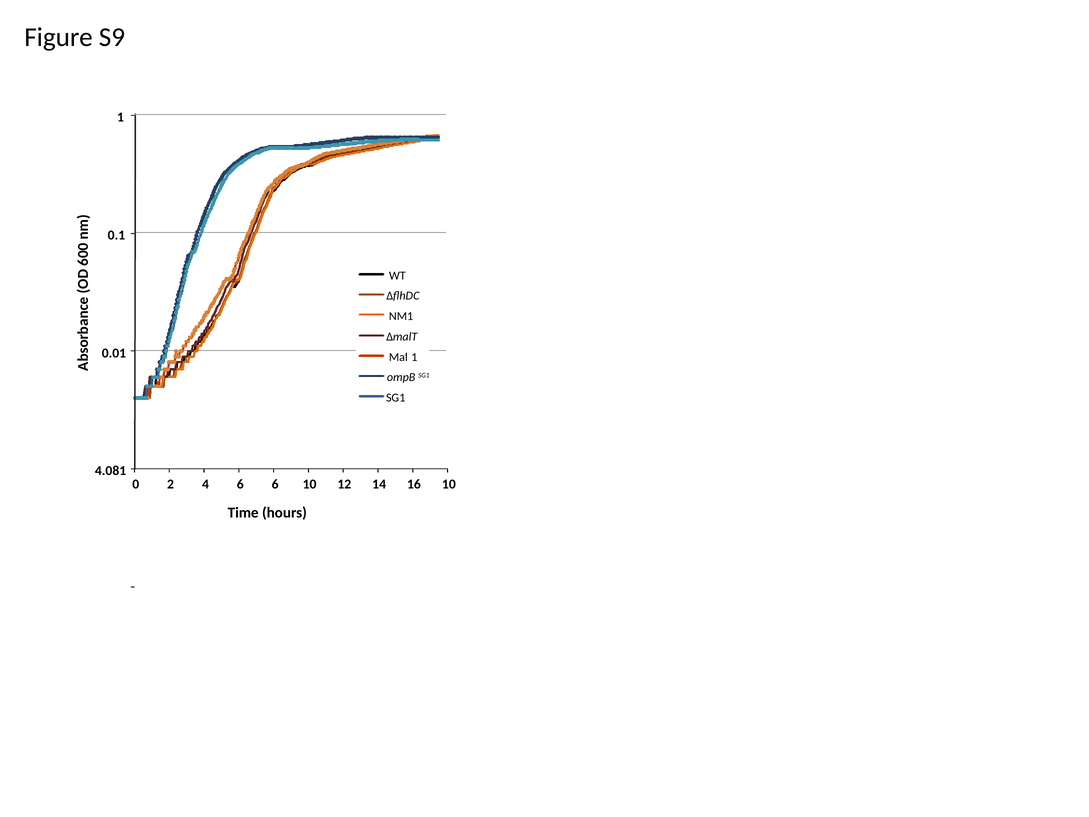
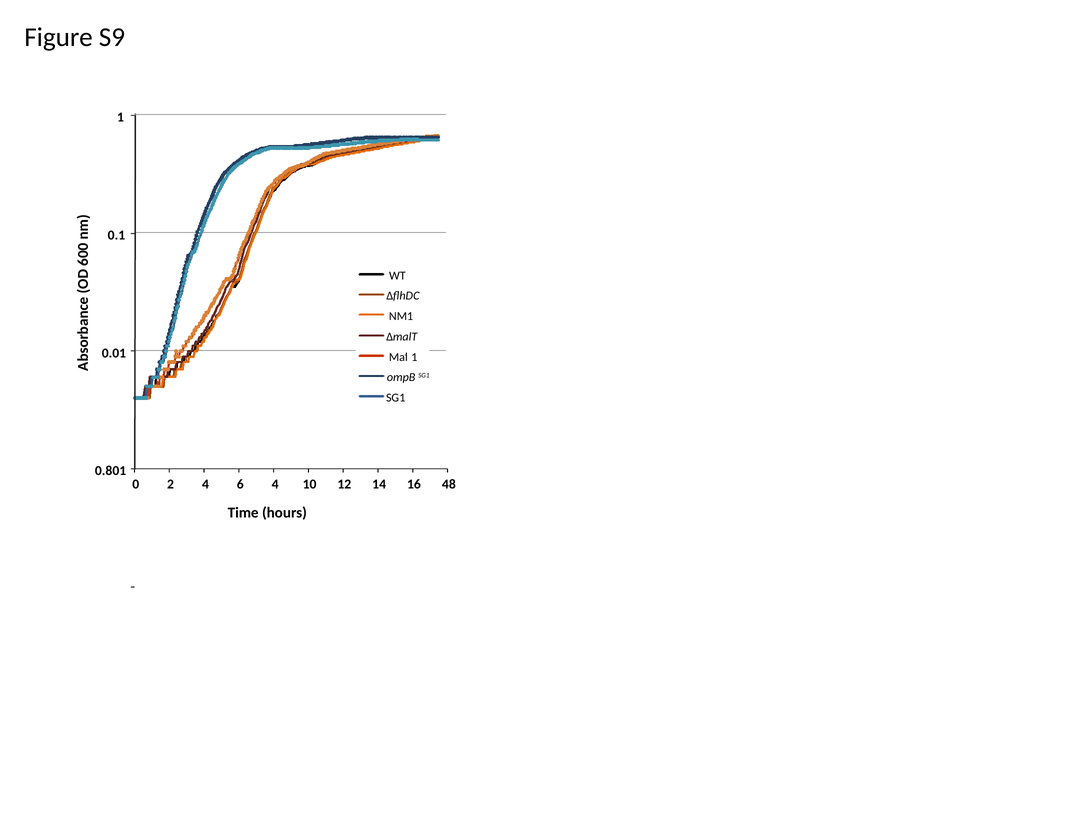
4.081: 4.081 -> 0.801 (111, 471)
6 6: 6 -> 4 (275, 484)
16 10: 10 -> 48 (449, 484)
